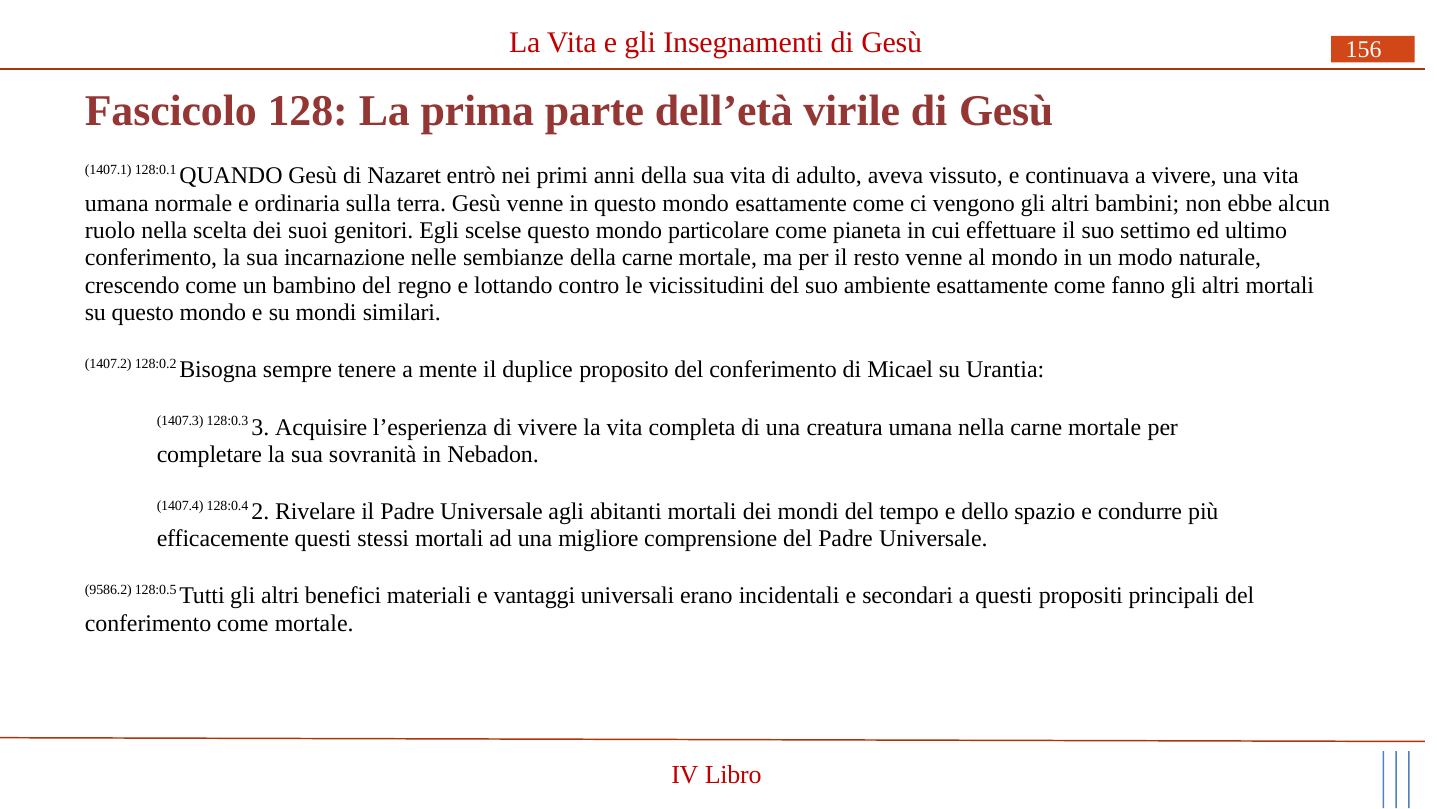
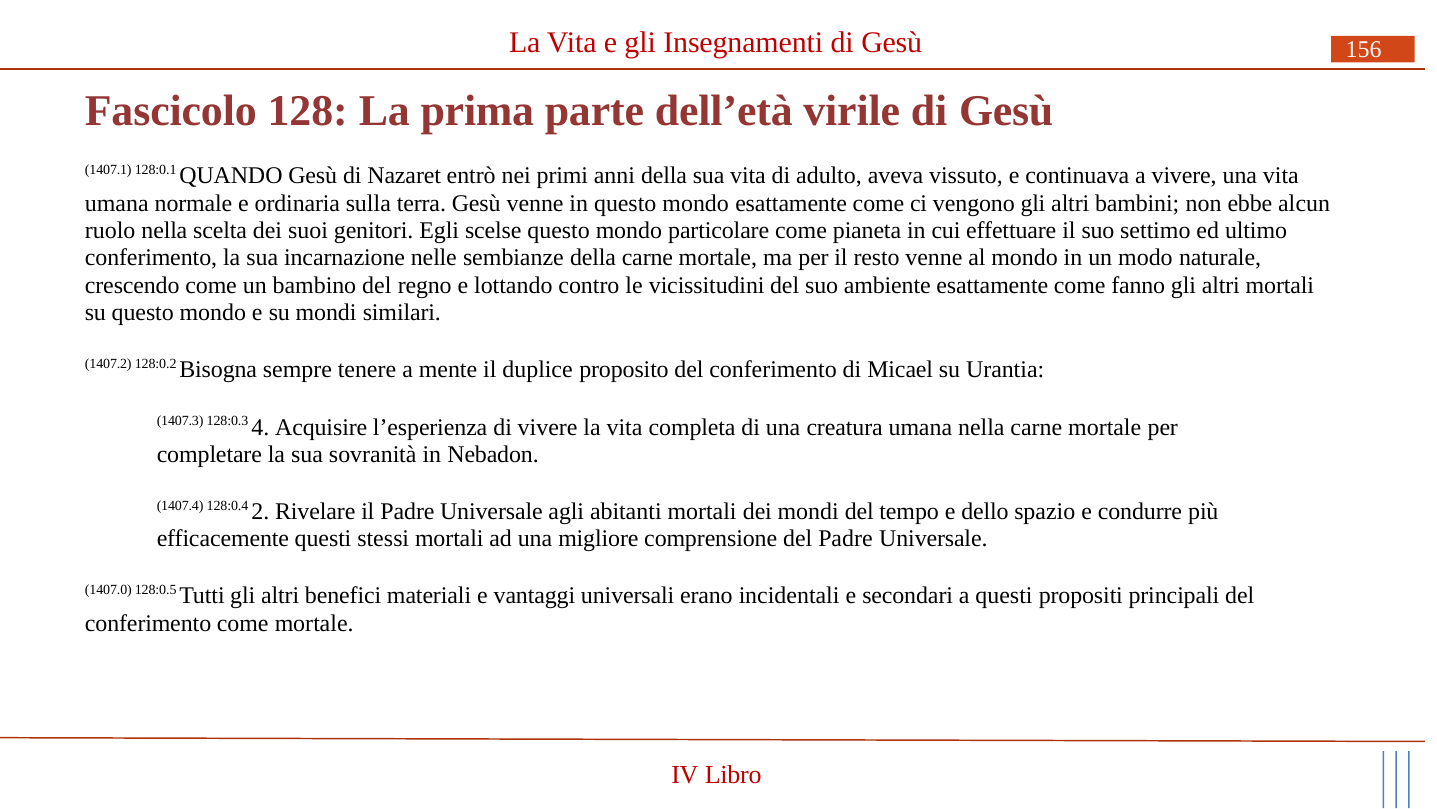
3: 3 -> 4 (260, 427)
9586.2: 9586.2 -> 1407.0 (108, 590)
